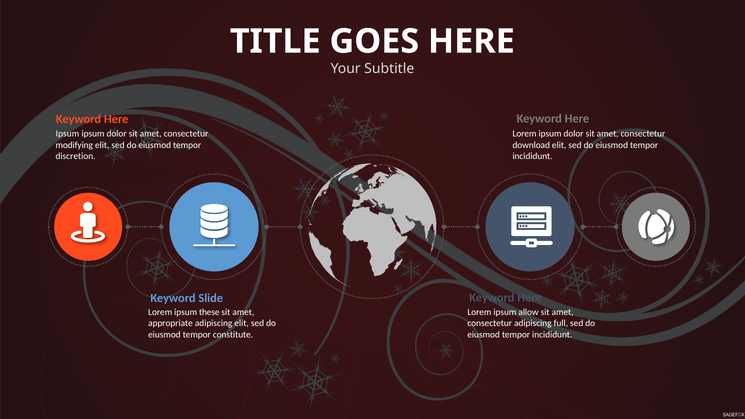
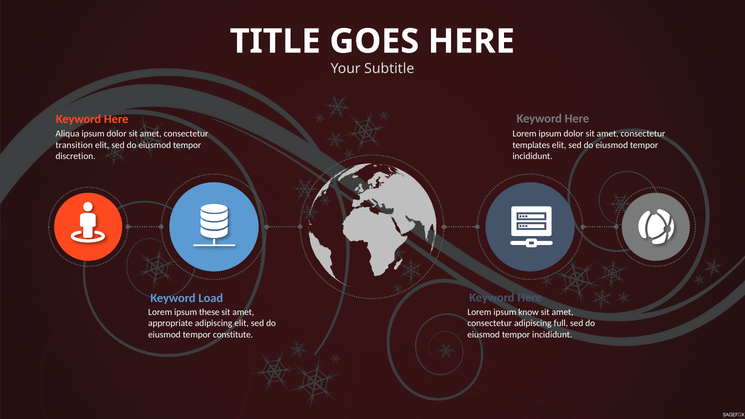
Ipsum: Ipsum -> Aliqua (68, 134)
modifying: modifying -> transition (74, 145)
download: download -> templates (531, 145)
Slide: Slide -> Load (211, 298)
allow: allow -> know (529, 312)
